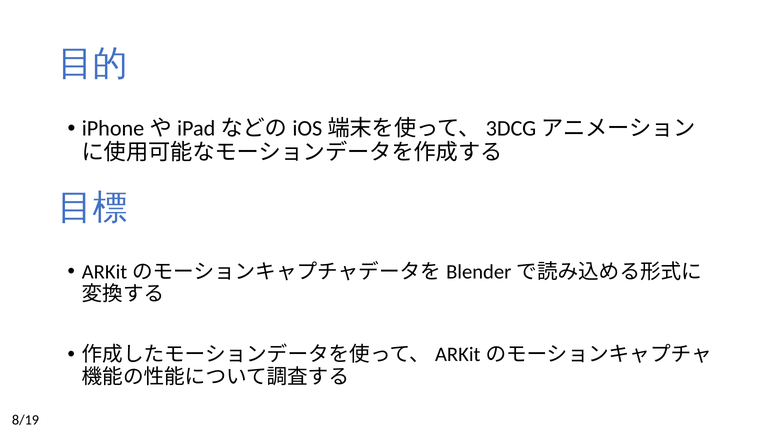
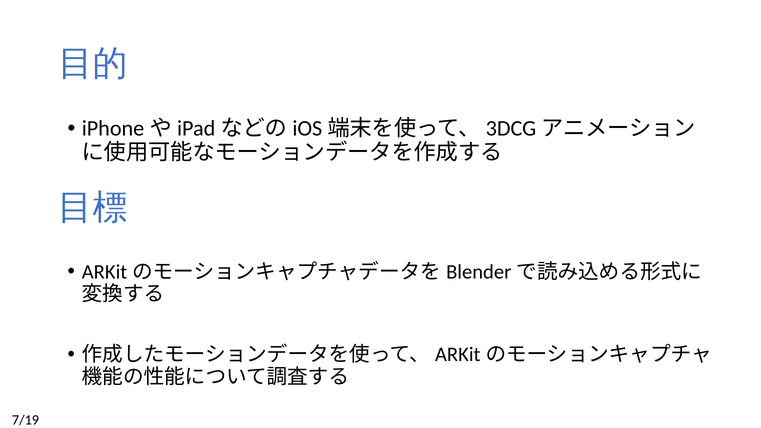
8/19: 8/19 -> 7/19 (26, 420)
